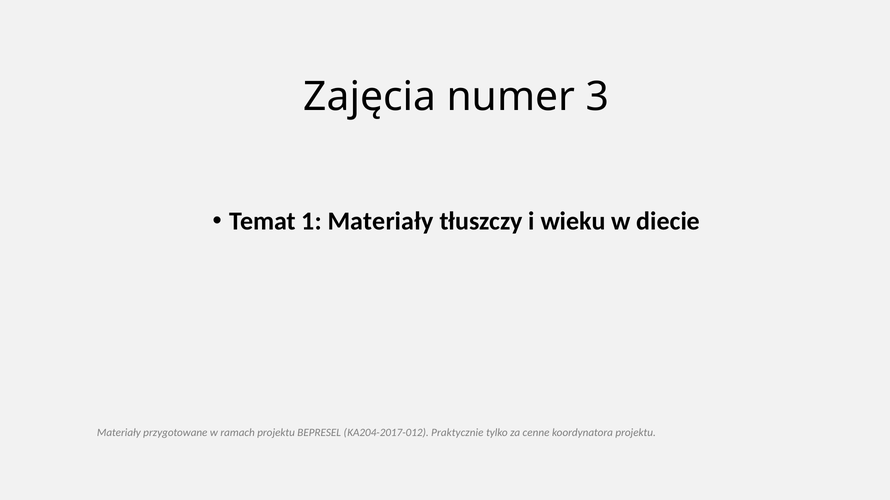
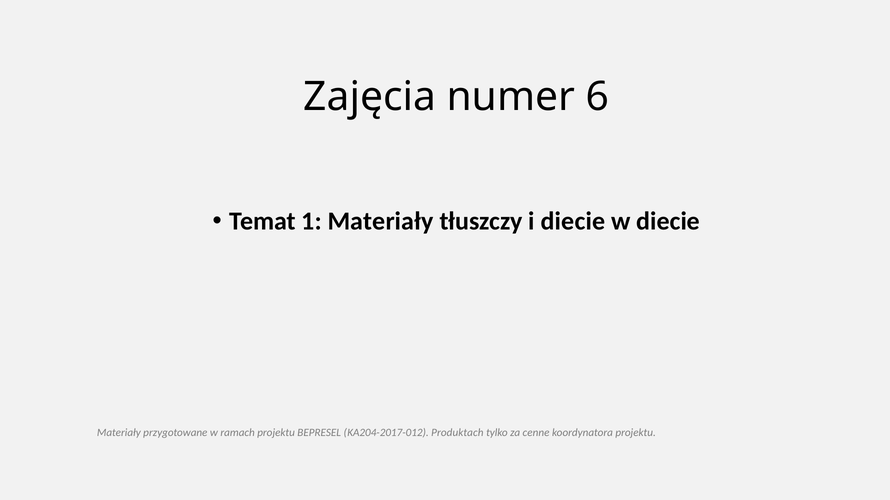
3: 3 -> 6 (597, 97)
i wieku: wieku -> diecie (573, 221)
Praktycznie: Praktycznie -> Produktach (457, 433)
